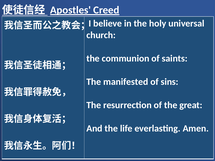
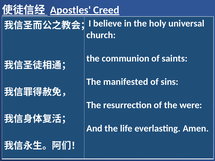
great: great -> were (191, 105)
